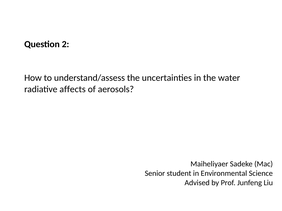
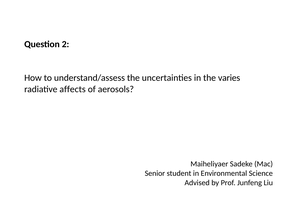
water: water -> varies (229, 78)
